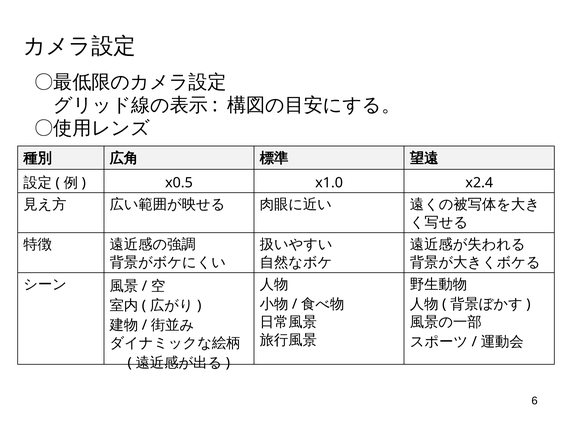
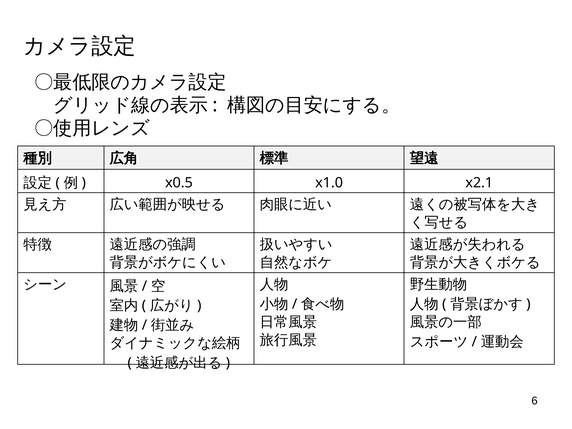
x2.4: x2.4 -> x2.1 (479, 183)
